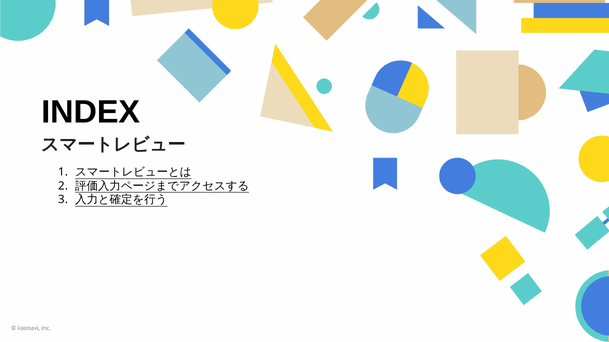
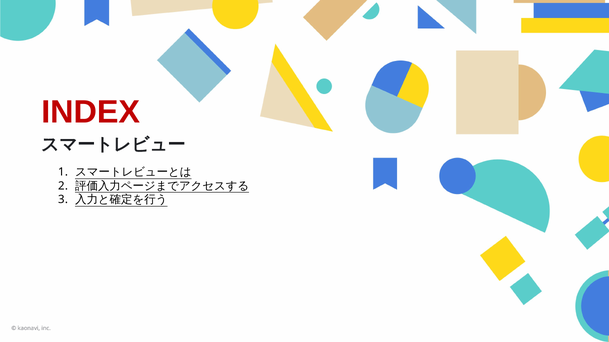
INDEX colour: black -> red (91, 112)
